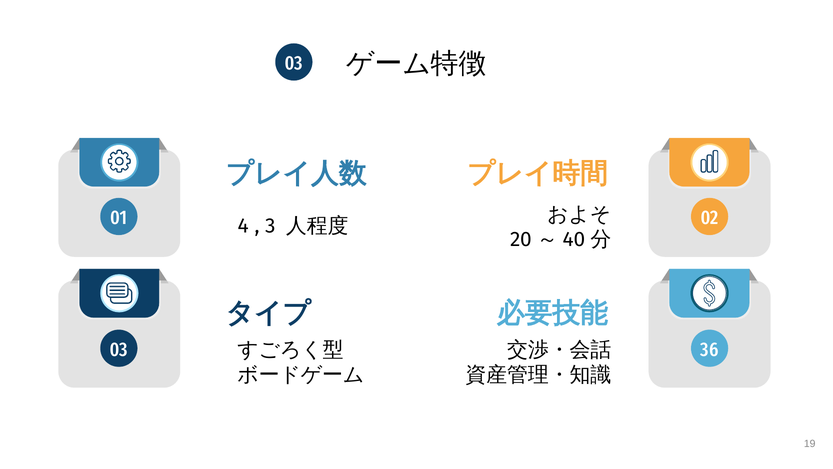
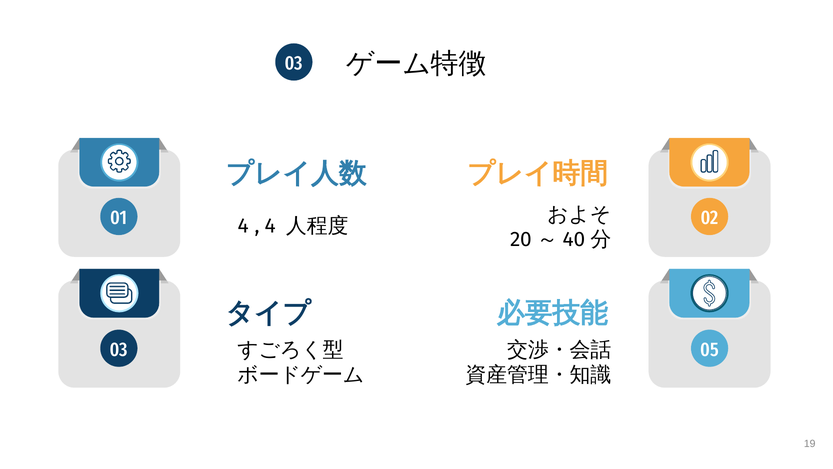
3: 3 -> 4 (270, 226)
36: 36 -> 05 (709, 349)
